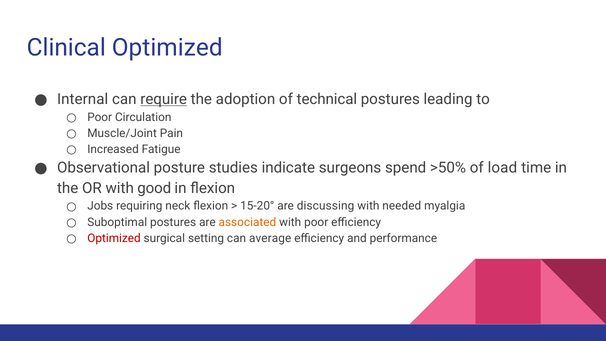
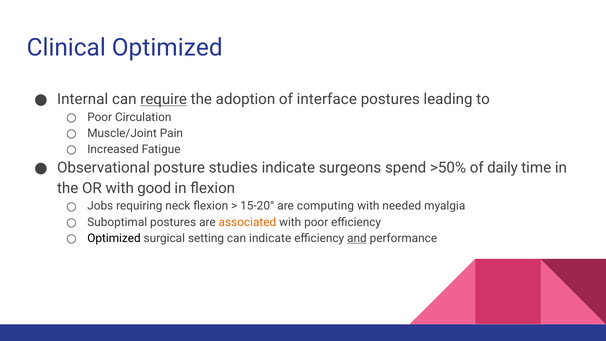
technical: technical -> interface (327, 99)
load: load -> daily (503, 168)
discussing: discussing -> computing (326, 206)
Optimized colour: red -> black (114, 238)
can average: average -> indicate (270, 238)
and underline: none -> present (357, 238)
